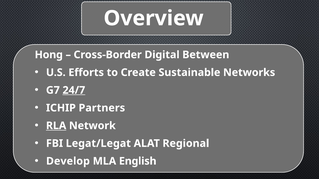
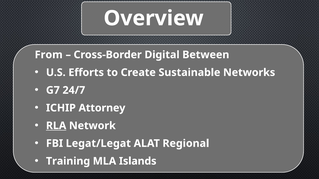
Hong: Hong -> From (49, 55)
24/7 underline: present -> none (74, 90)
Partners: Partners -> Attorney (102, 108)
Develop: Develop -> Training (68, 162)
English: English -> Islands (138, 162)
